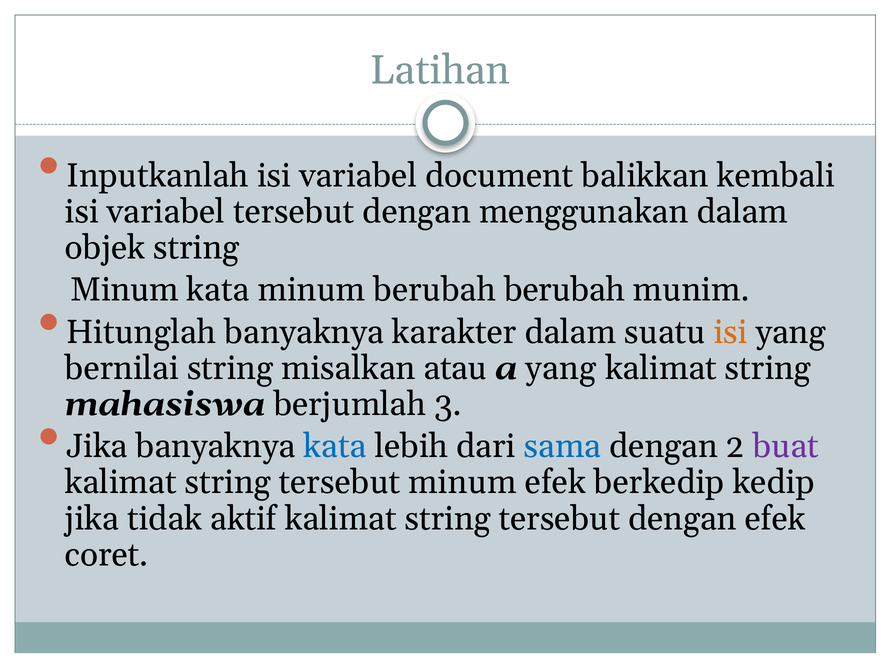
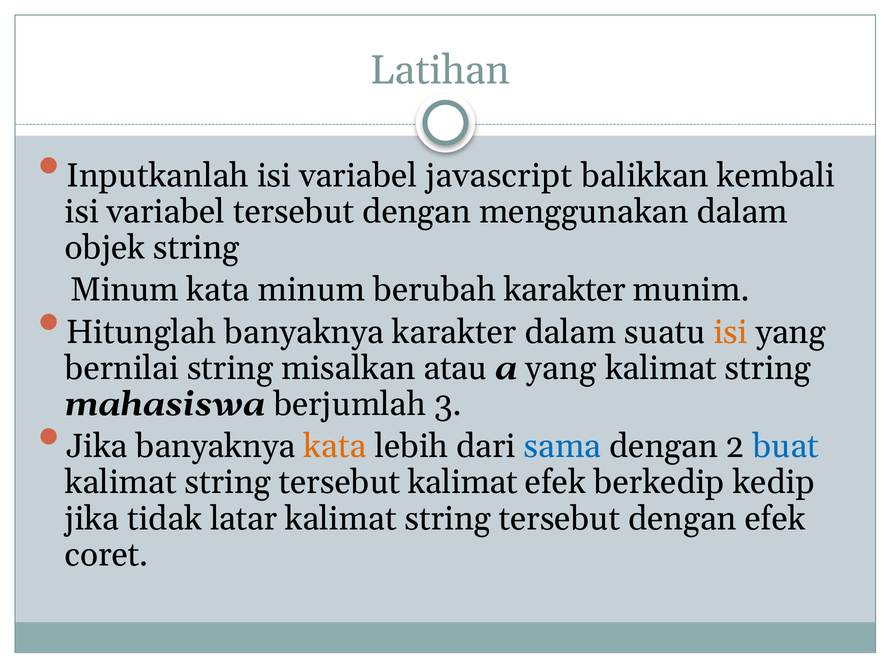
document: document -> javascript (499, 176)
berubah berubah: berubah -> karakter (565, 290)
kata colour: blue -> orange (335, 447)
buat colour: purple -> blue (786, 447)
tersebut minum: minum -> kalimat (463, 483)
aktif: aktif -> latar (244, 519)
